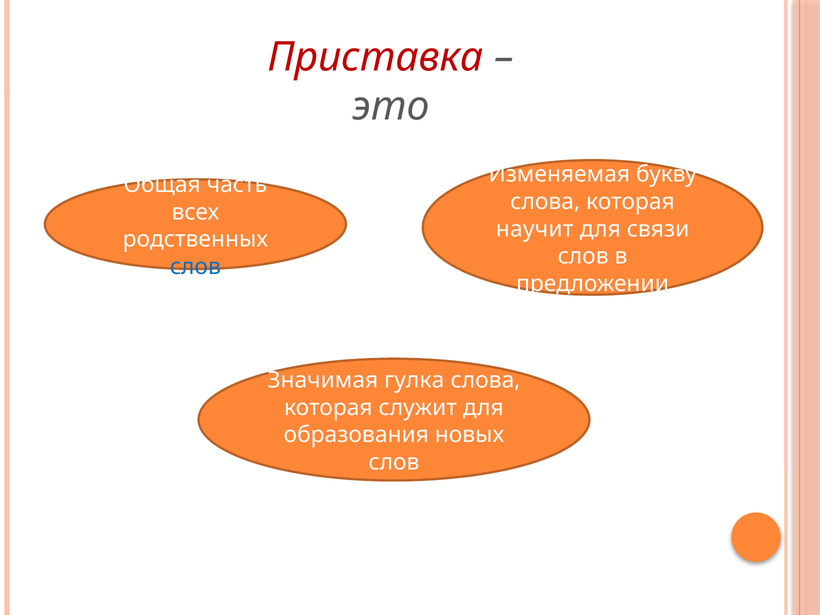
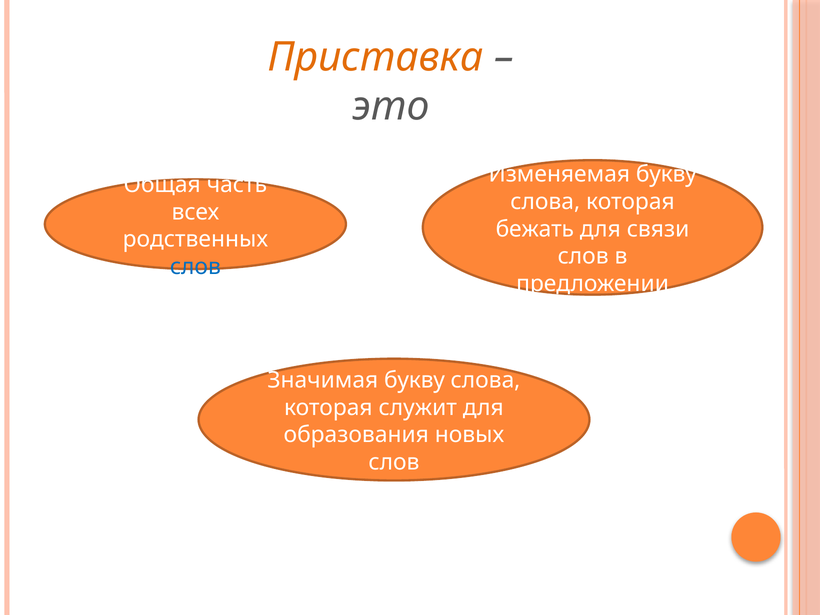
Приставка colour: red -> orange (376, 57)
научит: научит -> бежать (535, 229)
Значимая гулка: гулка -> букву (414, 380)
